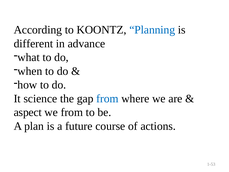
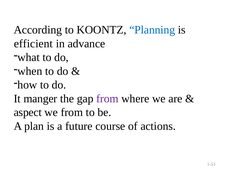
different: different -> efficient (33, 44)
science: science -> manger (40, 98)
from colour: blue -> purple (107, 98)
